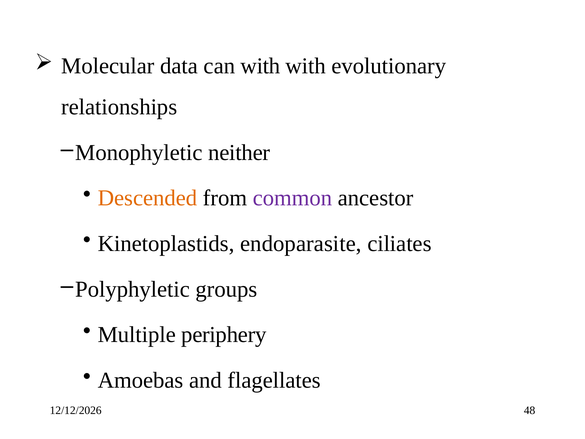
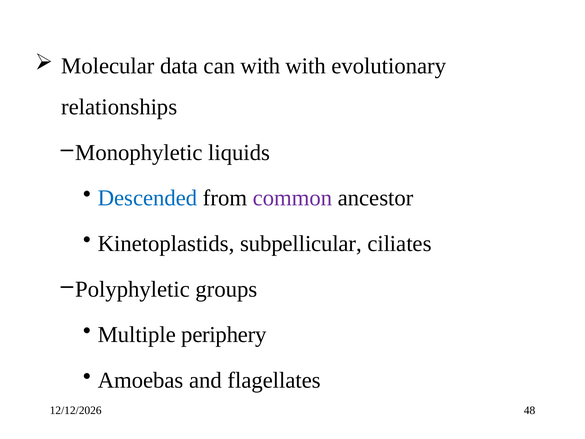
neither: neither -> liquids (239, 152)
Descended colour: orange -> blue (148, 198)
endoparasite: endoparasite -> subpellicular (301, 244)
